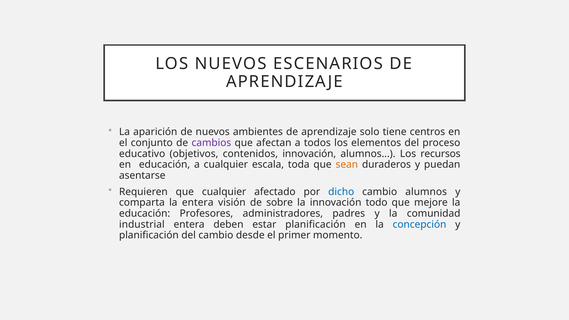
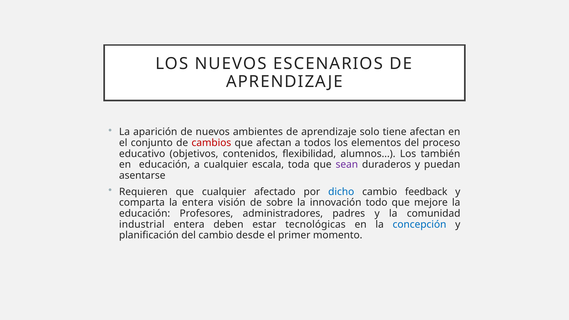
tiene centros: centros -> afectan (427, 132)
cambios colour: purple -> red (211, 143)
contenidos innovación: innovación -> flexibilidad (309, 154)
recursos: recursos -> también (440, 154)
sean colour: orange -> purple (347, 165)
cambio alumnos: alumnos -> feedback (426, 192)
estar planificación: planificación -> tecnológicas (315, 224)
